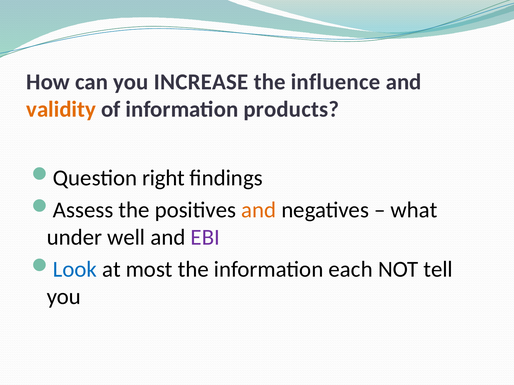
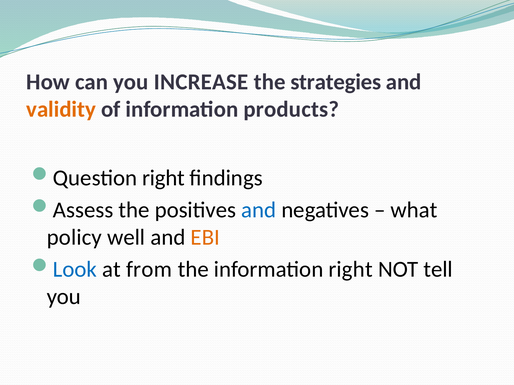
influence: influence -> strategies (336, 82)
and colour: orange -> blue (259, 210)
under: under -> policy (74, 238)
EBI colour: purple -> orange (205, 238)
most: most -> from (149, 270)
information each: each -> right (351, 270)
